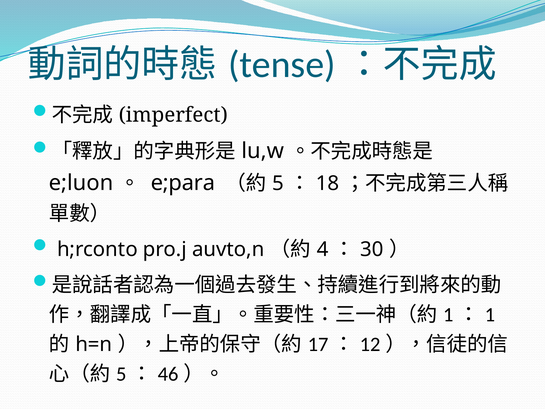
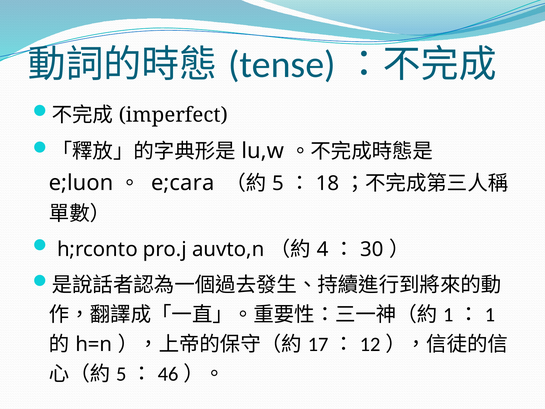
e;para: e;para -> e;cara (183, 183)
